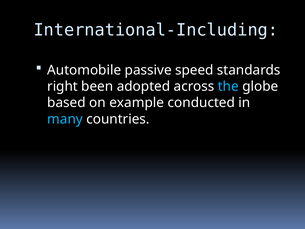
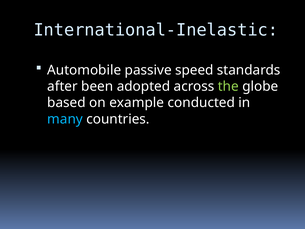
International-Including: International-Including -> International-Inelastic (156, 30)
right: right -> after (62, 86)
the colour: light blue -> light green (228, 86)
